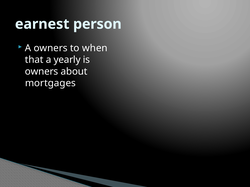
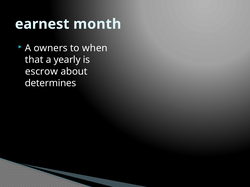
person: person -> month (97, 24)
owners: owners -> escrow (41, 72)
mortgages: mortgages -> determines (51, 83)
